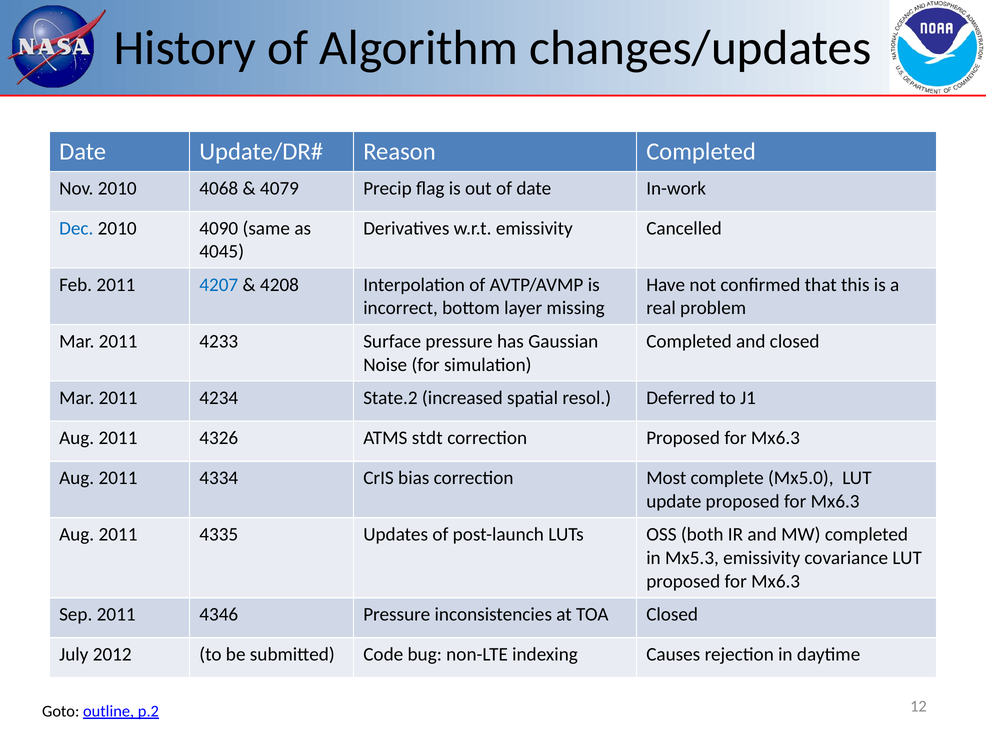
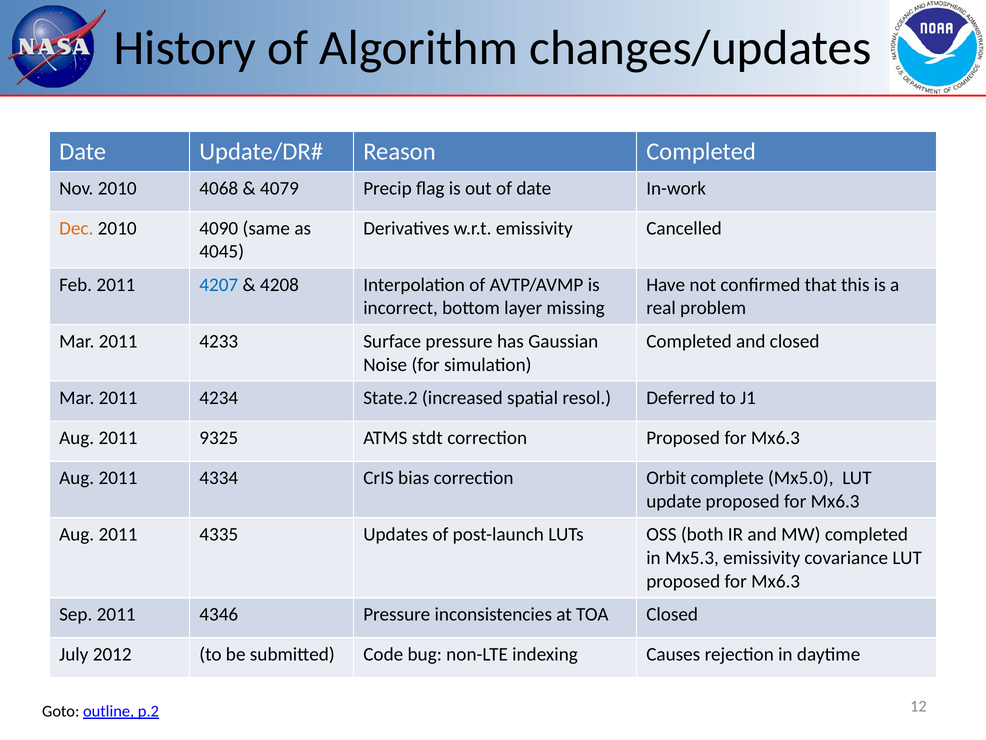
Dec colour: blue -> orange (76, 228)
4326: 4326 -> 9325 (219, 438)
Most: Most -> Orbit (666, 478)
